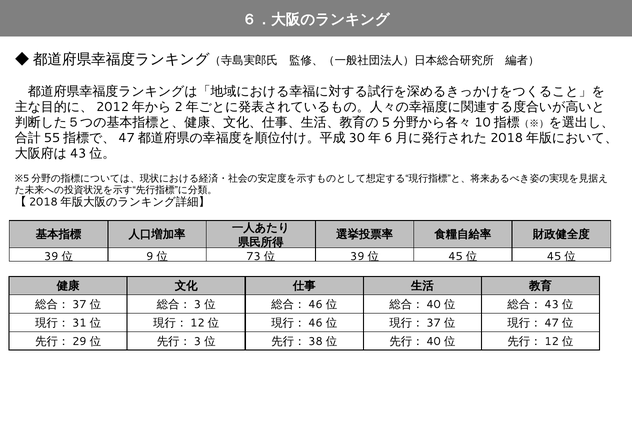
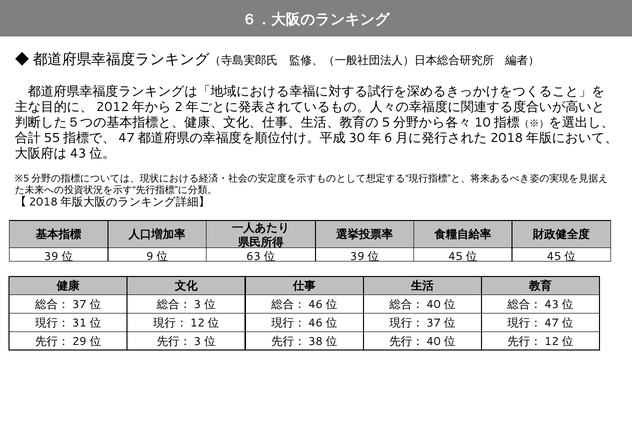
73: 73 -> 63 (254, 256)
